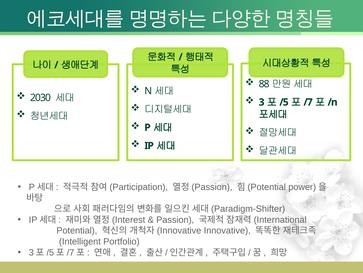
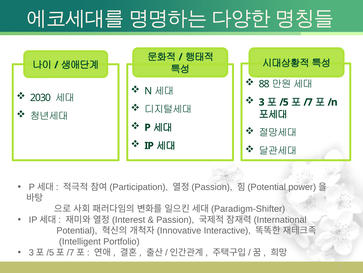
Innovative: Innovative -> Interactive (227, 230)
